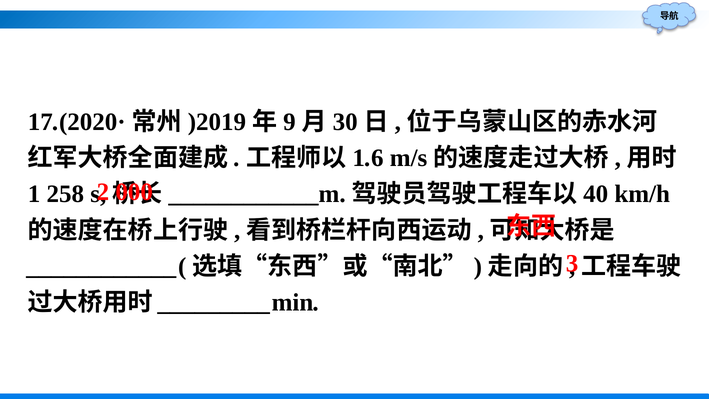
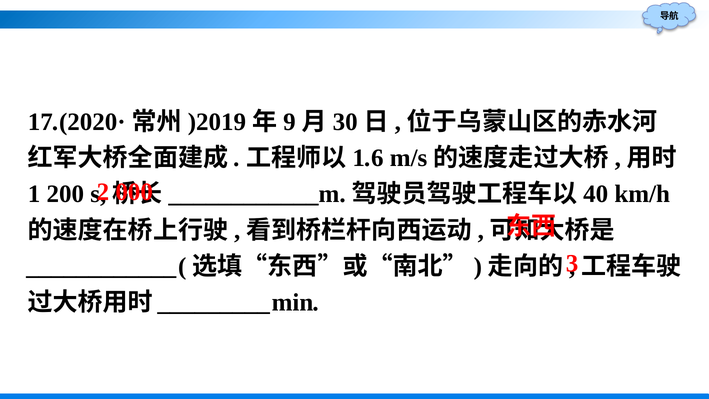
258: 258 -> 200 (65, 194)
